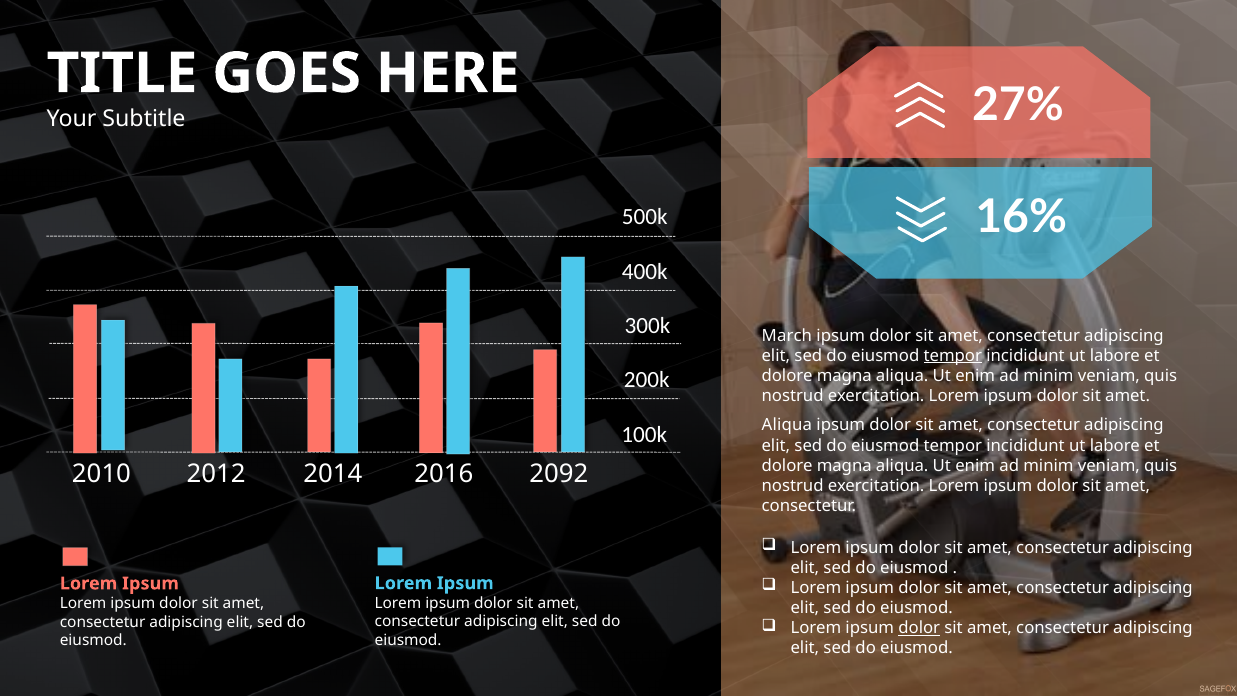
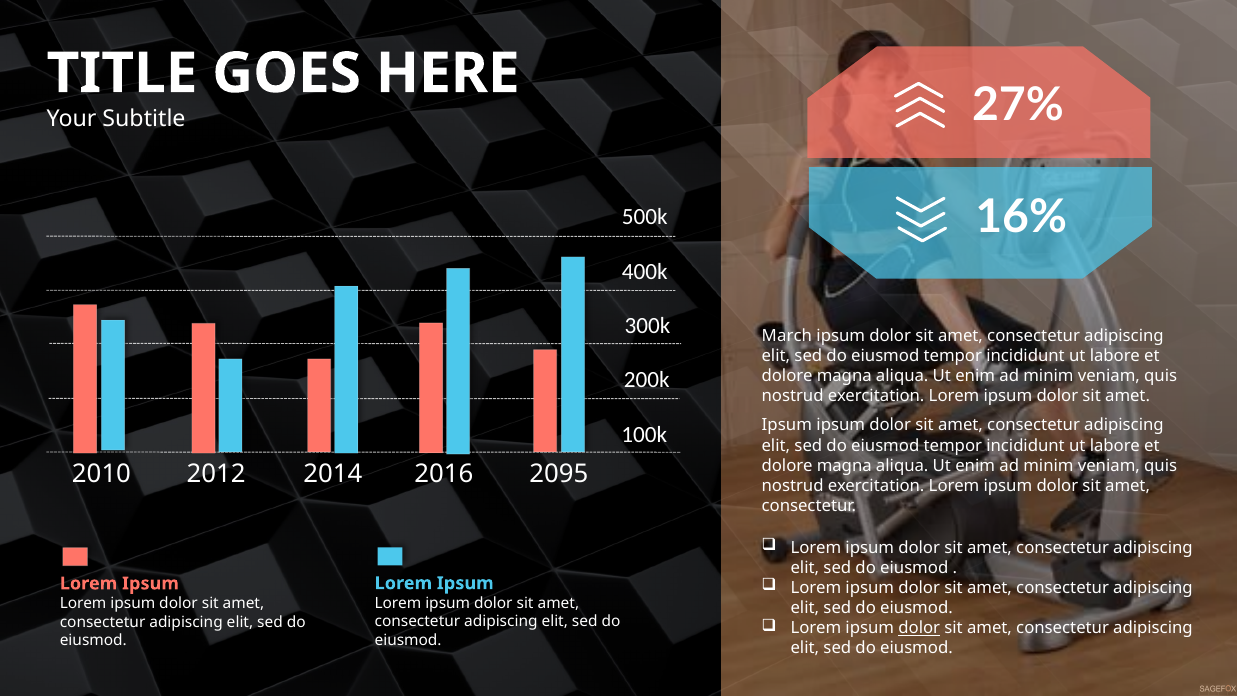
tempor underline: present -> none (953, 356)
Aliqua: Aliqua -> Ipsum (787, 425)
2092: 2092 -> 2095 (559, 474)
